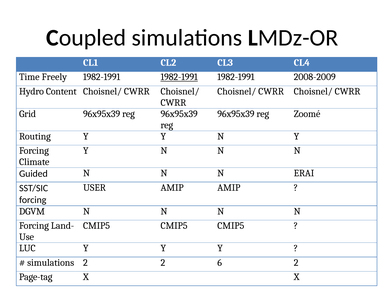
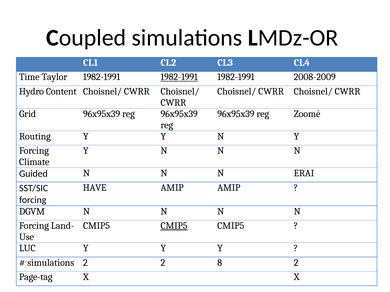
Freely: Freely -> Taylor (54, 77)
USER: USER -> HAVE (95, 188)
CMIP5 underline: none -> present (174, 226)
6: 6 -> 8 (220, 263)
